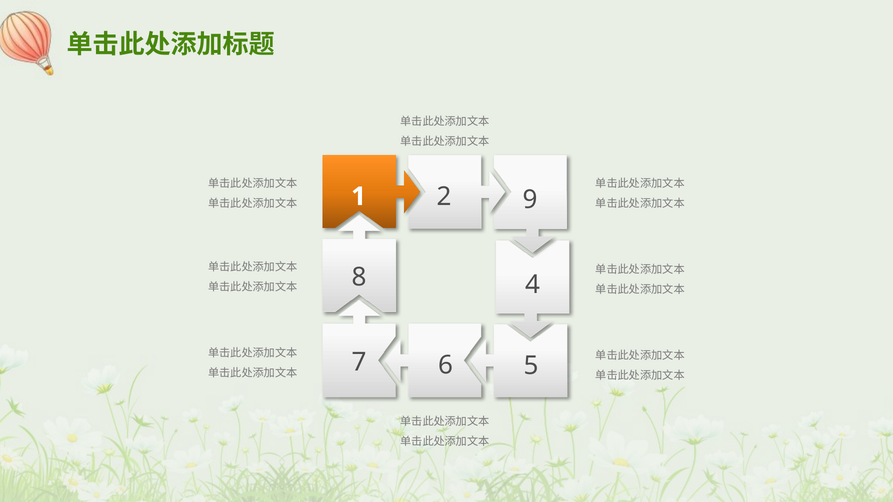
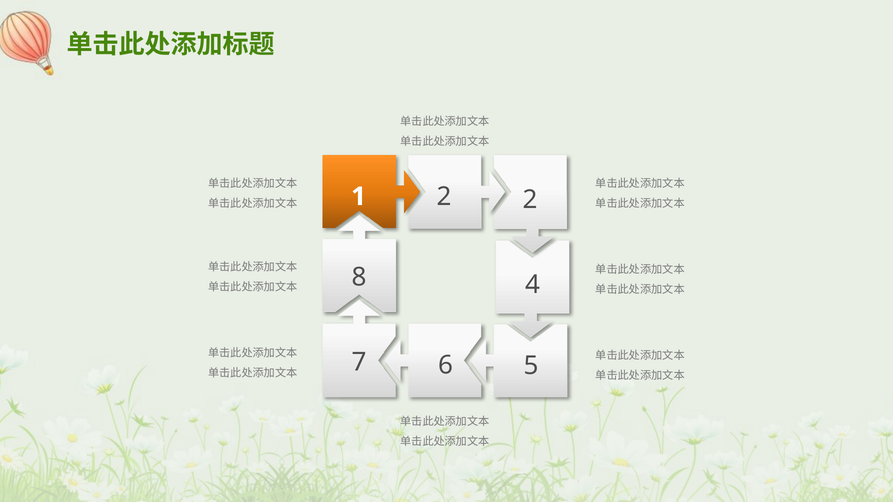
2 9: 9 -> 2 (530, 200)
